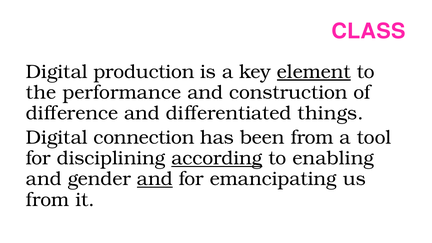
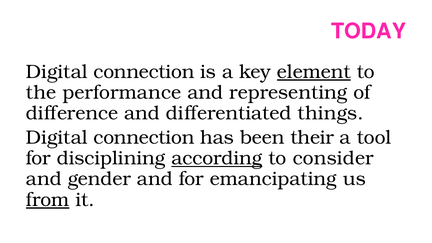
CLASS: CLASS -> TODAY (369, 31)
production: production -> connection (144, 72)
construction: construction -> representing (288, 92)
been from: from -> their (312, 137)
enabling: enabling -> consider (333, 158)
and underline: present -> none (155, 179)
from underline: none -> present (48, 200)
